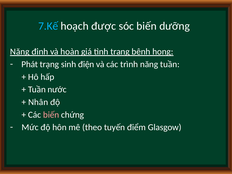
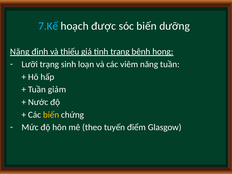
hoàn: hoàn -> thiếu (70, 52)
Phát: Phát -> Lưỡi (30, 64)
điện: điện -> loạn (86, 64)
trình: trình -> viêm (129, 64)
nước: nước -> giảm (57, 89)
Nhân: Nhân -> Nước (38, 102)
biến colour: pink -> yellow (51, 115)
